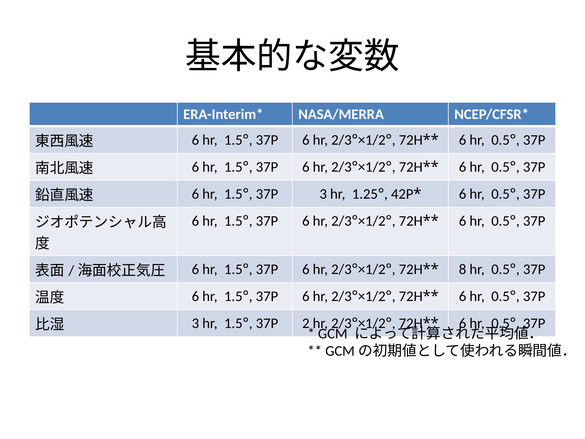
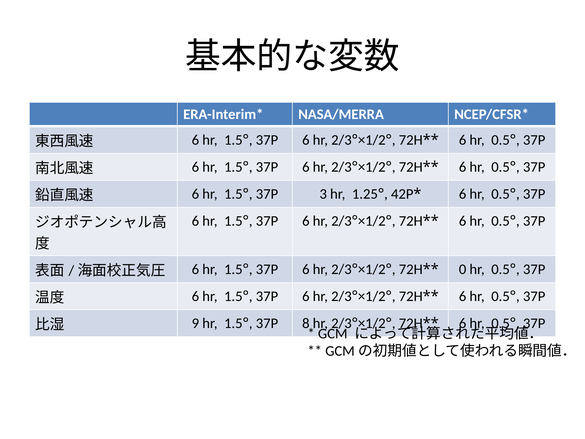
8: 8 -> 0 (463, 269)
3: 3 -> 9 (195, 323)
2: 2 -> 8 (306, 323)
